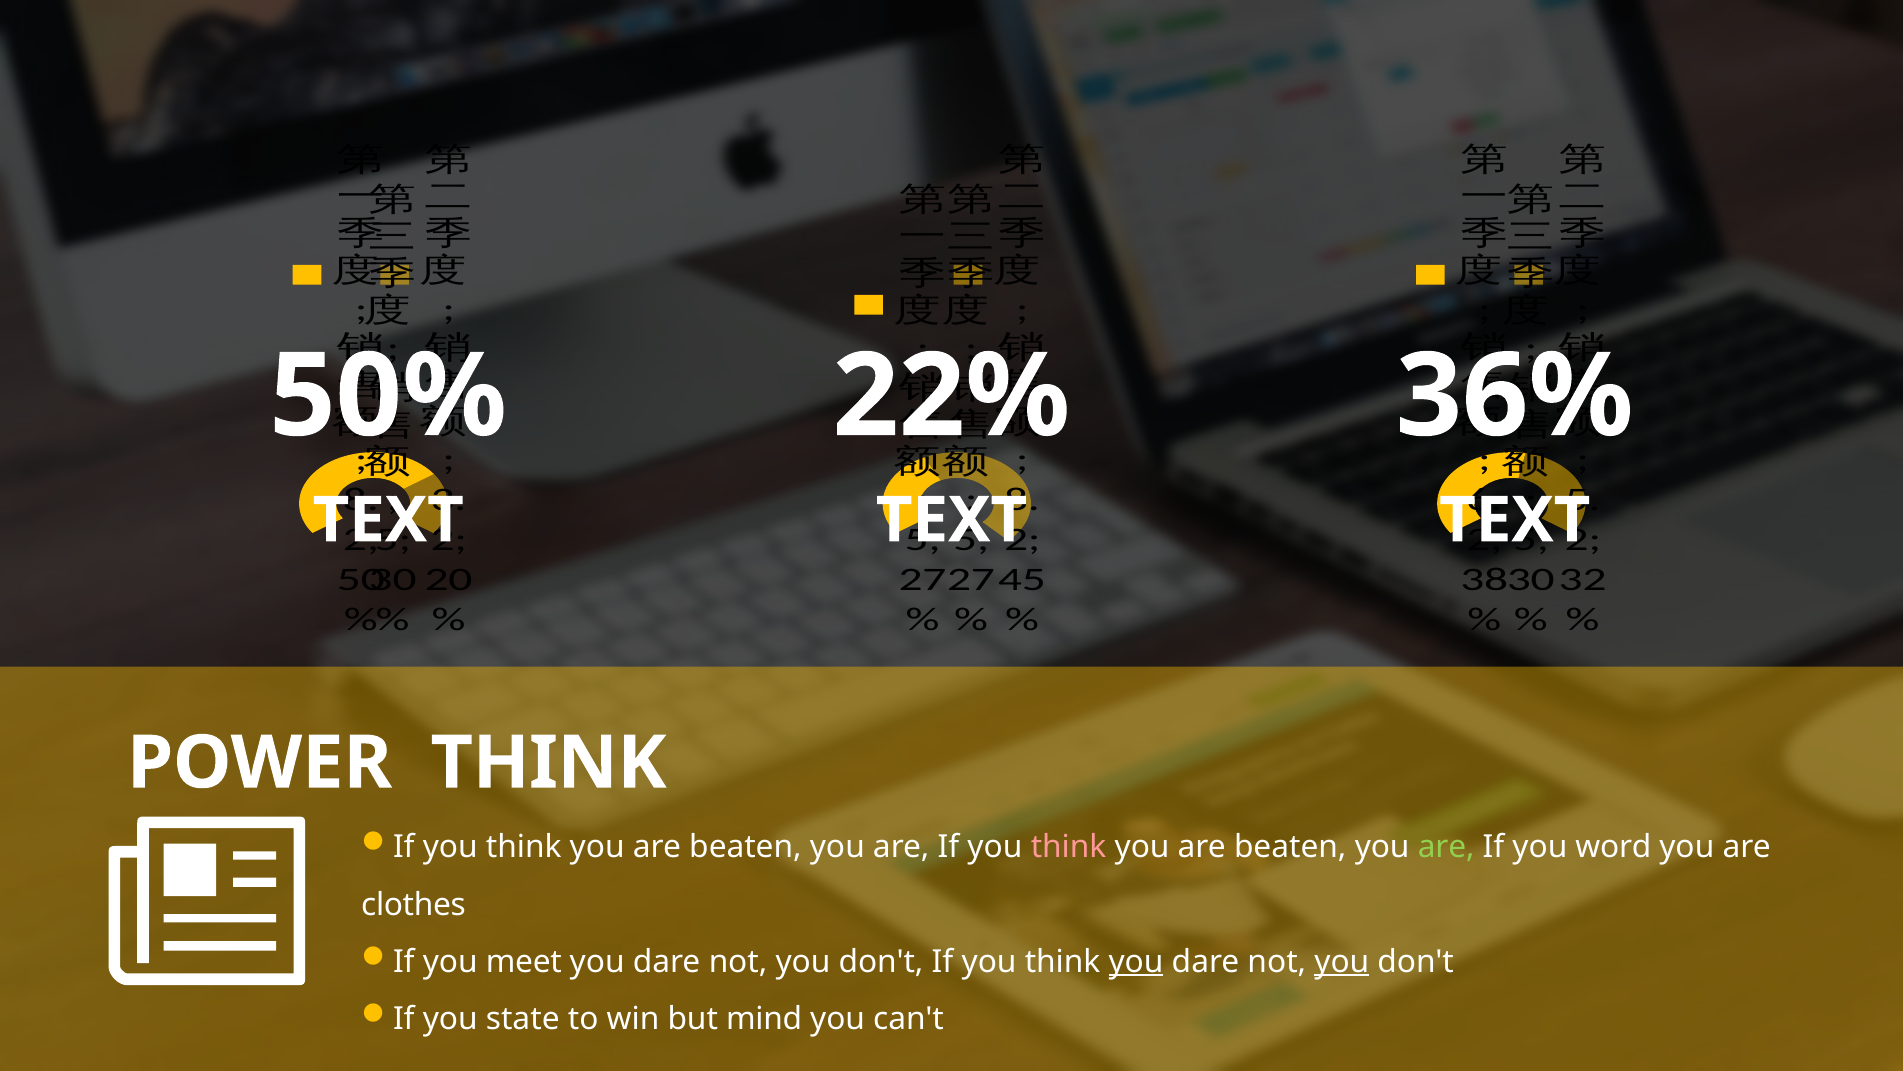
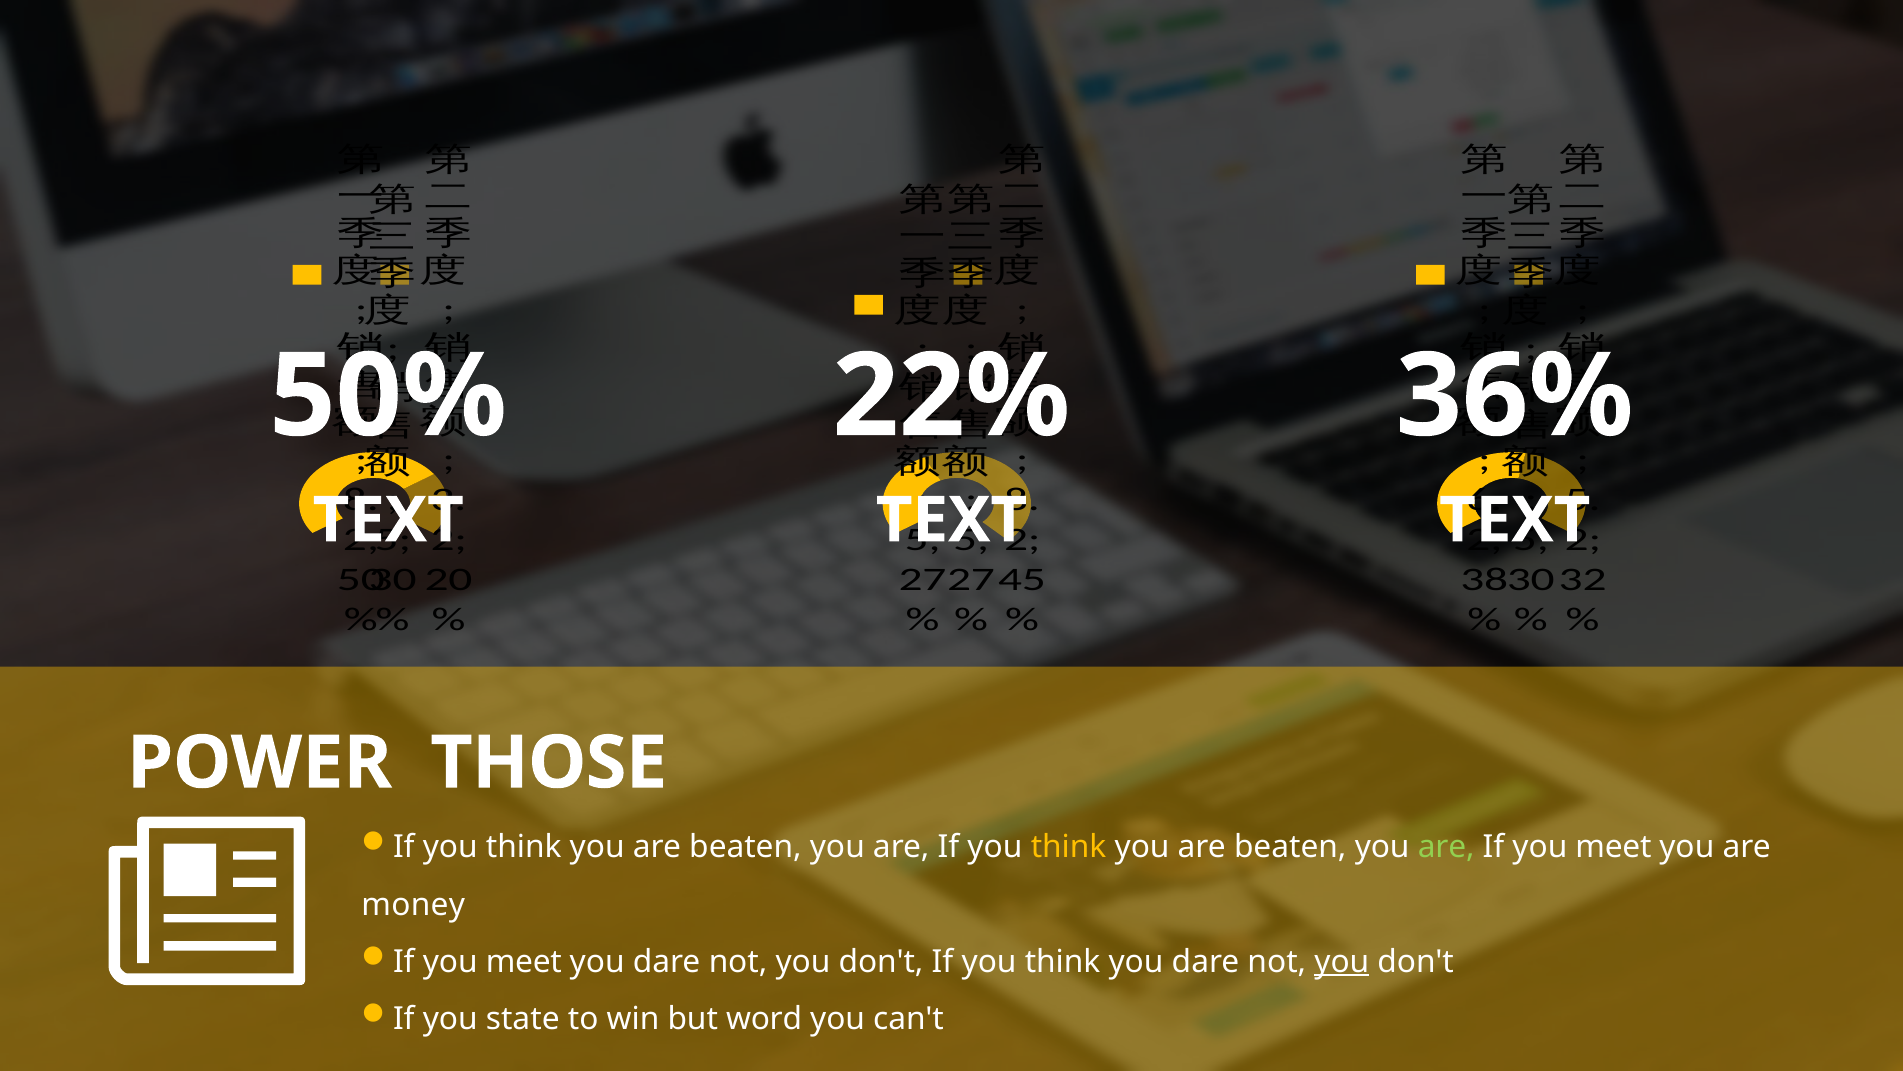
POWER THINK: THINK -> THOSE (549, 763)
think colour: pink -> yellow (1069, 847)
word: word -> meet (1613, 847)
clothes: clothes -> money (413, 904)
you underline: present -> none (1136, 961)
mind: mind -> word (764, 1018)
